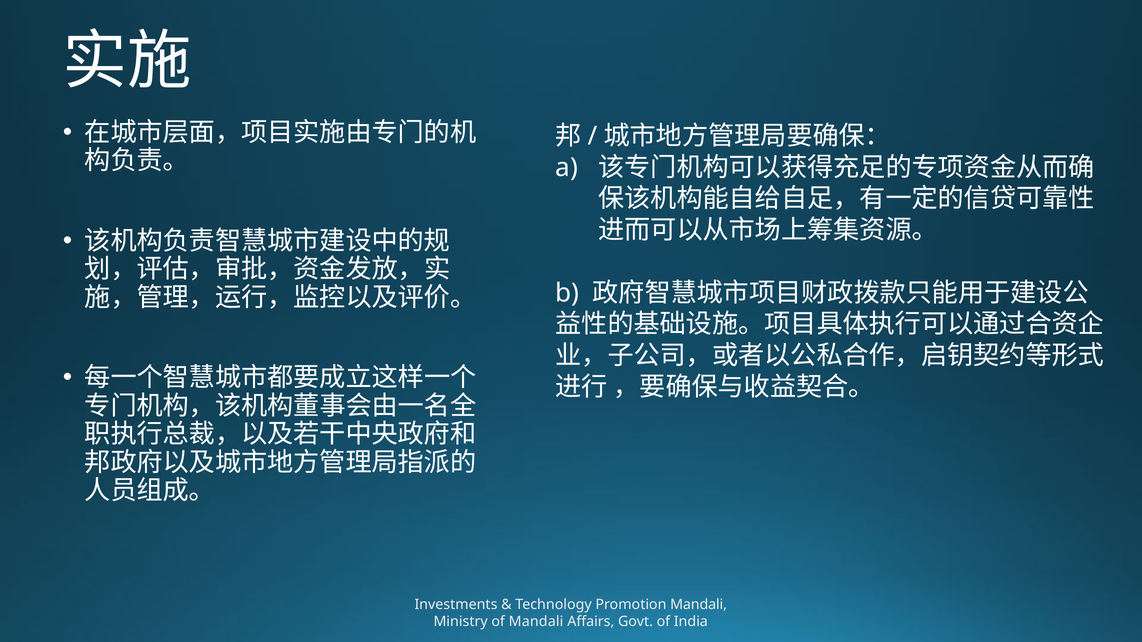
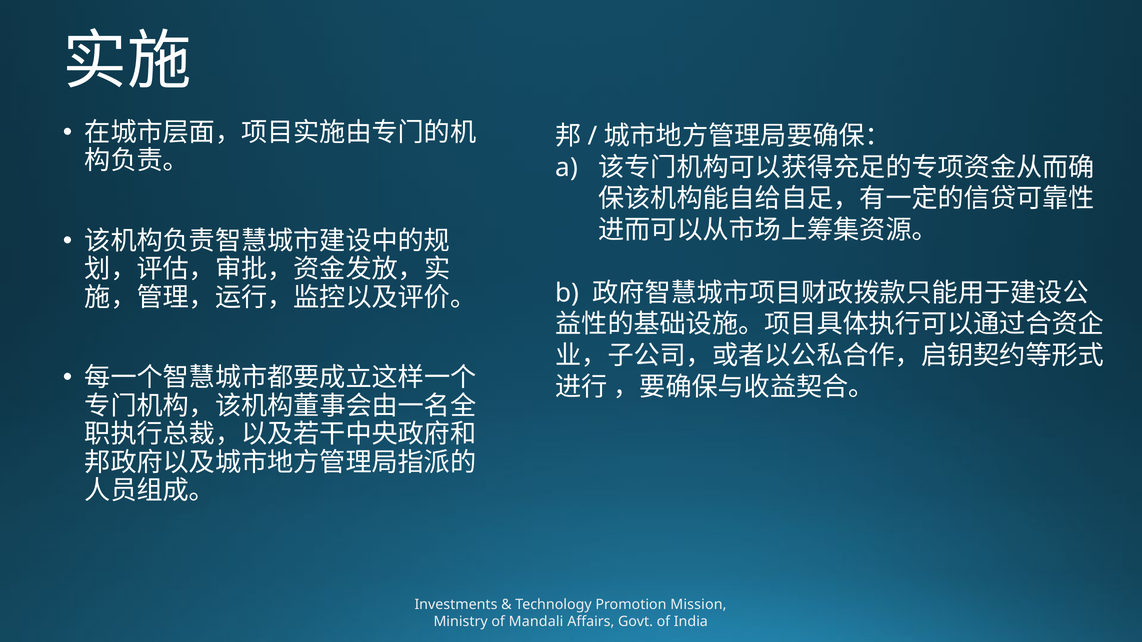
Promotion Mandali: Mandali -> Mission (698, 605)
